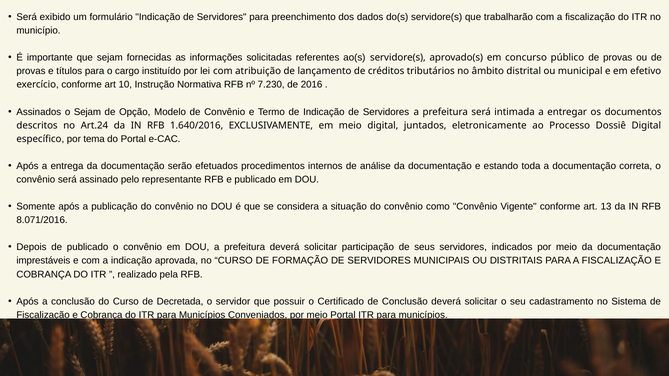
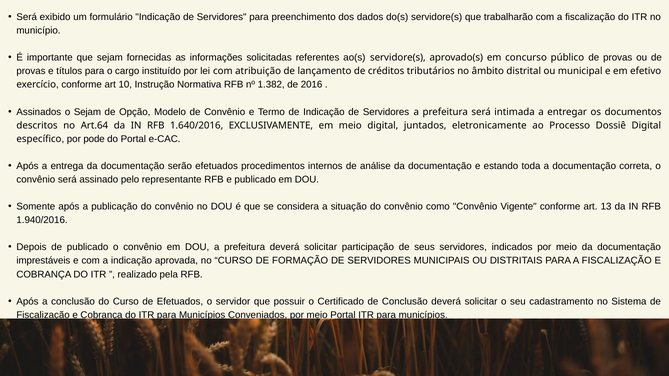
7.230: 7.230 -> 1.382 (271, 85)
Art.24: Art.24 -> Art.64 (94, 125)
tema: tema -> pode (94, 139)
8.071/2016: 8.071/2016 -> 1.940/2016 (42, 220)
de Decretada: Decretada -> Efetuados (180, 302)
